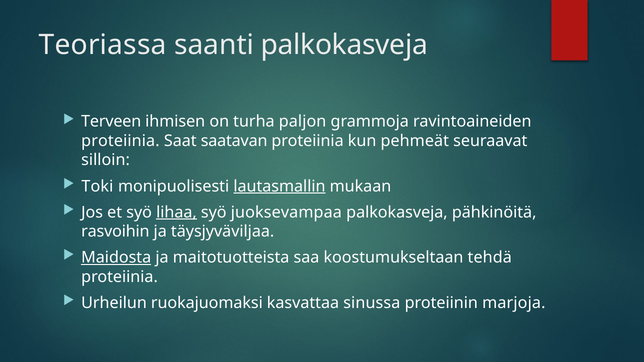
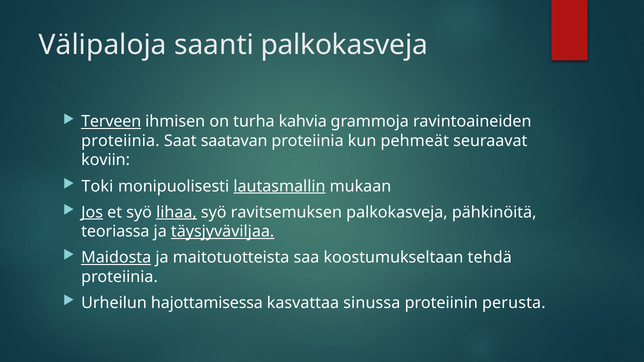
Teoriassa: Teoriassa -> Välipaloja (103, 45)
Terveen underline: none -> present (111, 122)
paljon: paljon -> kahvia (303, 122)
silloin: silloin -> koviin (106, 160)
Jos underline: none -> present (92, 212)
juoksevampaa: juoksevampaa -> ravitsemuksen (286, 212)
rasvoihin: rasvoihin -> teoriassa (115, 232)
täysjyväviljaa underline: none -> present (223, 232)
ruokajuomaksi: ruokajuomaksi -> hajottamisessa (207, 303)
marjoja: marjoja -> perusta (514, 303)
